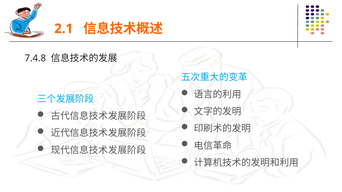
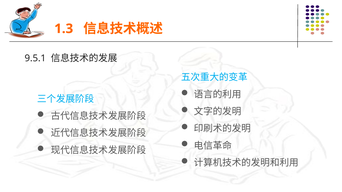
2.1: 2.1 -> 1.3 (64, 29)
7.4.8: 7.4.8 -> 9.5.1 (35, 58)
